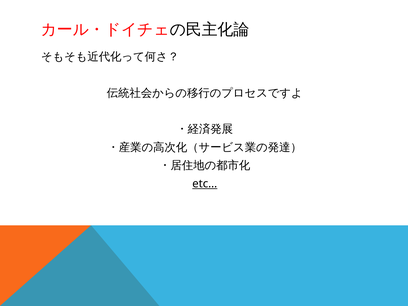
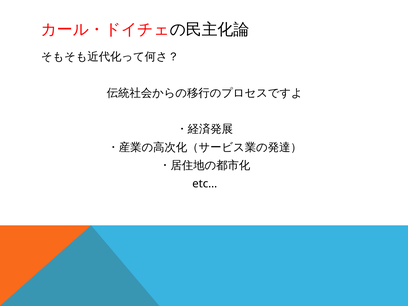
etc… underline: present -> none (205, 184)
